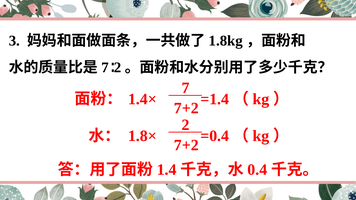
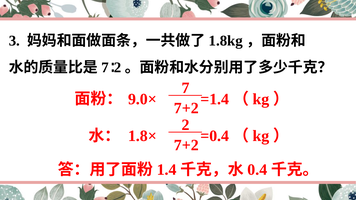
1.4×: 1.4× -> 9.0× (142, 99)
